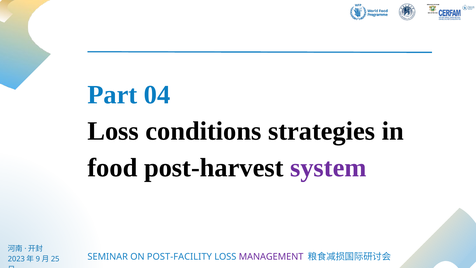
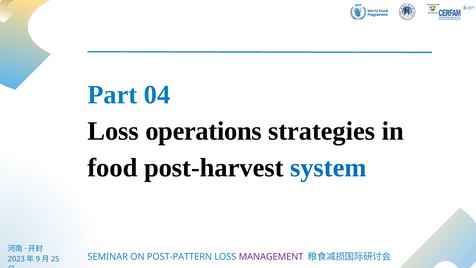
conditions: conditions -> operations (204, 131)
system colour: purple -> blue (328, 168)
POST-FACILITY: POST-FACILITY -> POST-PATTERN (179, 256)
